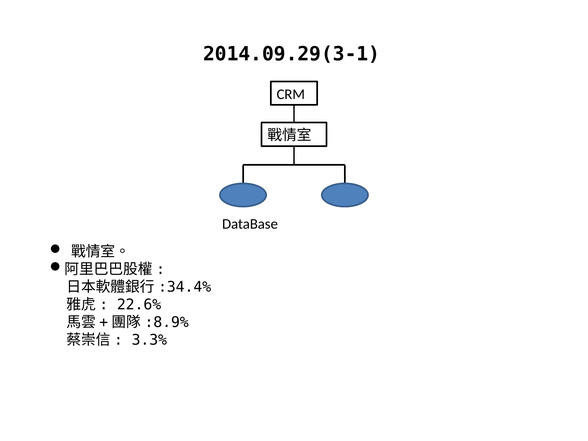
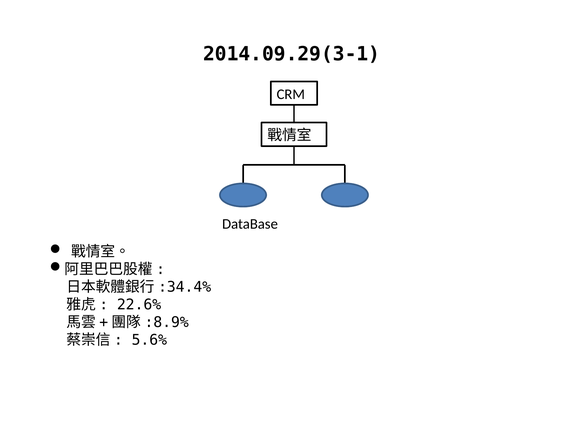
3.3%: 3.3% -> 5.6% (149, 340)
